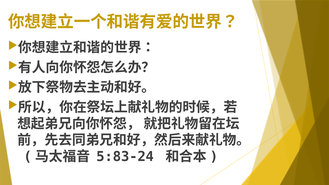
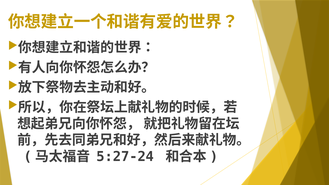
5:83-24: 5:83-24 -> 5:27-24 (125, 157)
